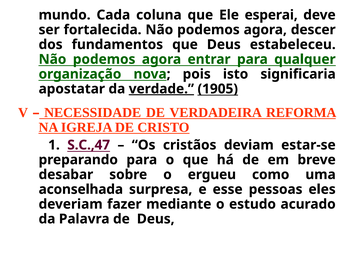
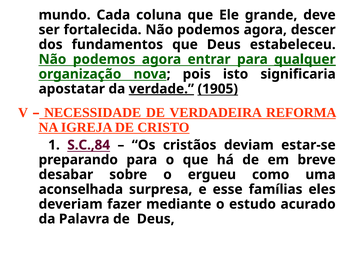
esperai: esperai -> grande (271, 15)
qualquer underline: none -> present (305, 59)
S.C.,47: S.C.,47 -> S.C.,84 (89, 145)
pessoas: pessoas -> famílias (276, 189)
